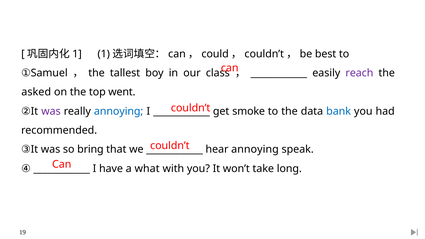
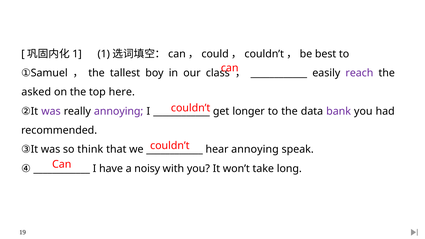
went: went -> here (122, 92)
annoying colour: blue -> purple (119, 111)
smoke: smoke -> longer (249, 111)
bank colour: blue -> purple (339, 111)
bring: bring -> think (90, 149)
what: what -> noisy (147, 169)
